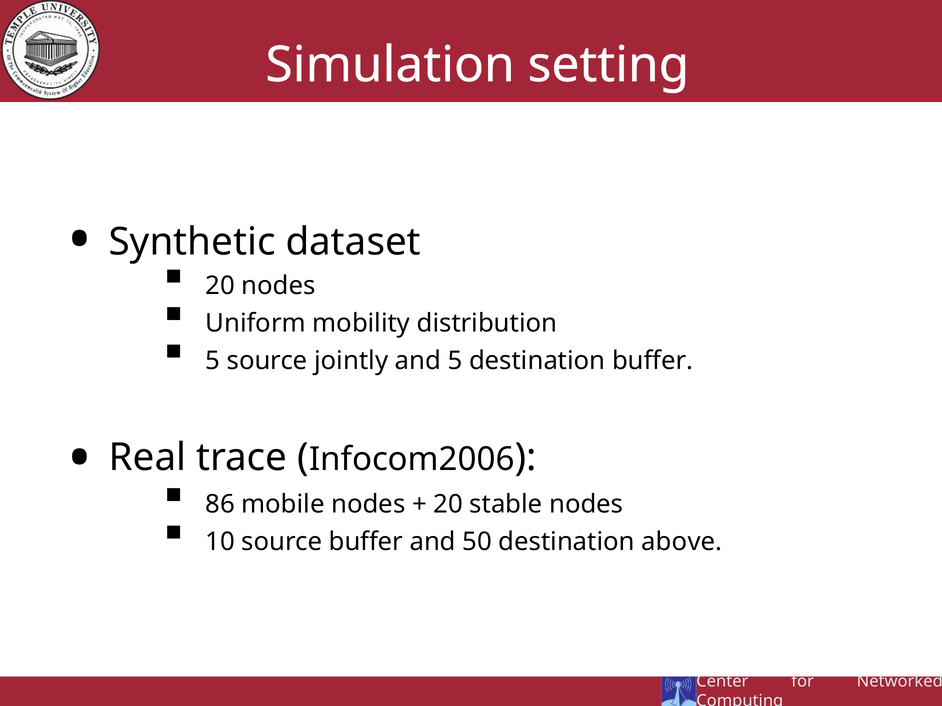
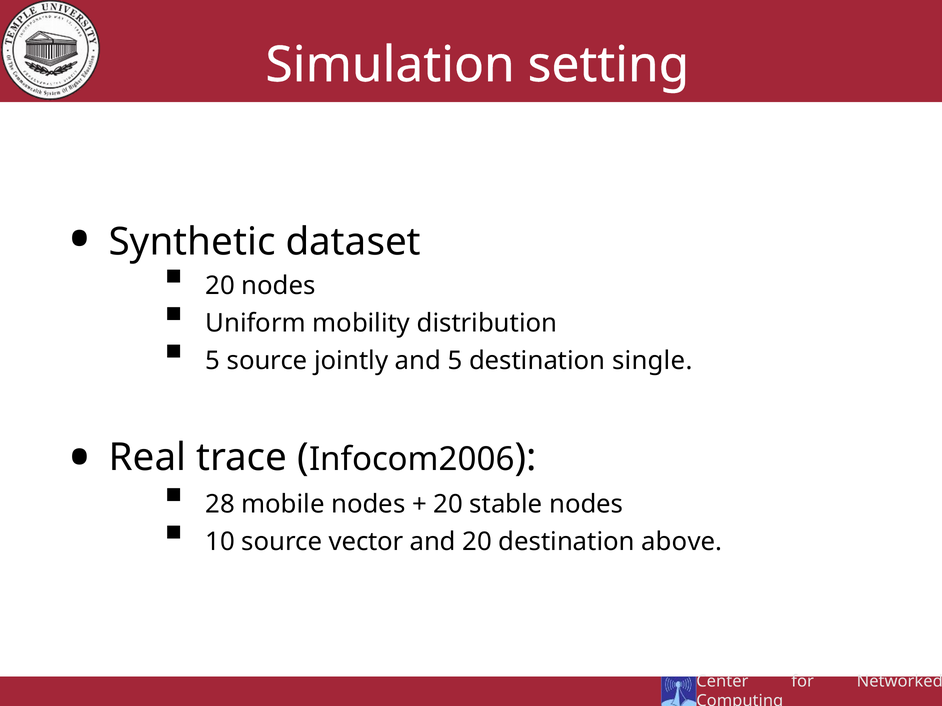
destination buffer: buffer -> single (652, 361)
86: 86 -> 28 (220, 504)
source buffer: buffer -> vector (366, 542)
and 50: 50 -> 20 (477, 542)
